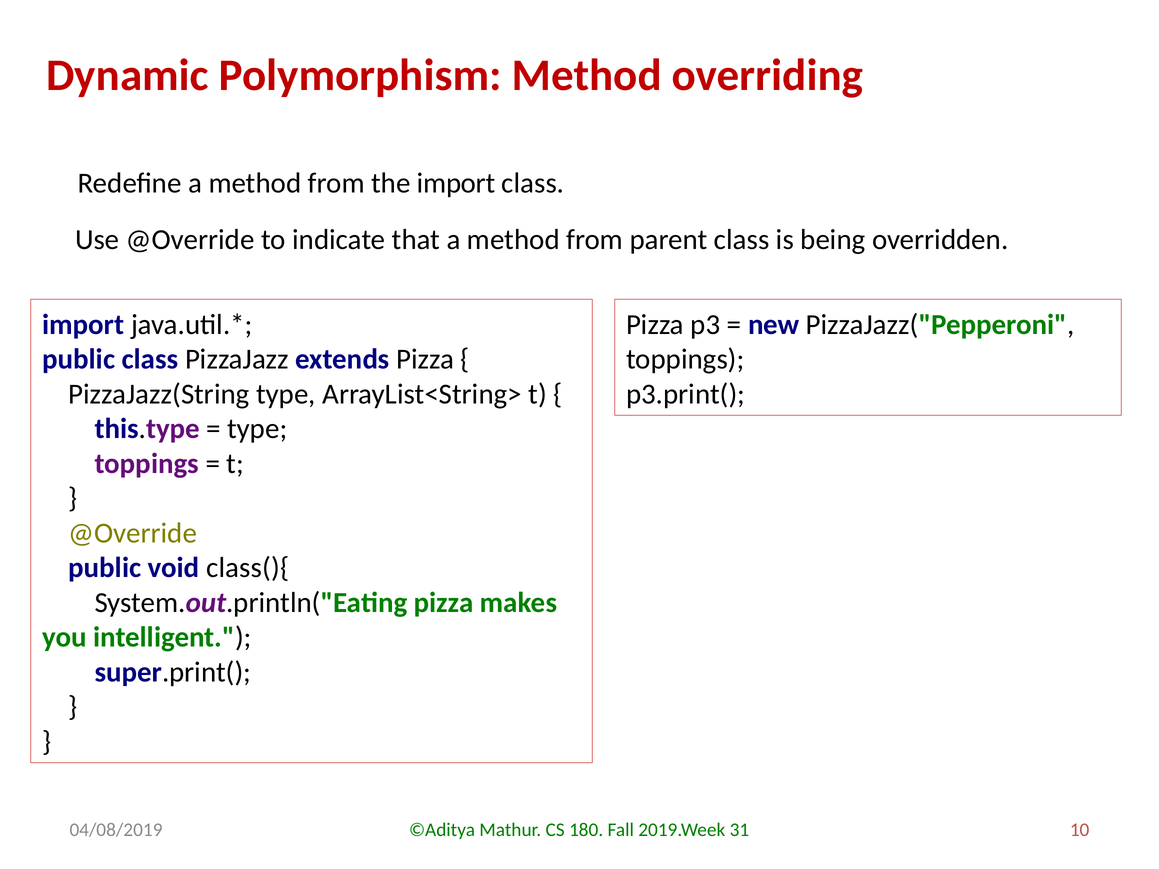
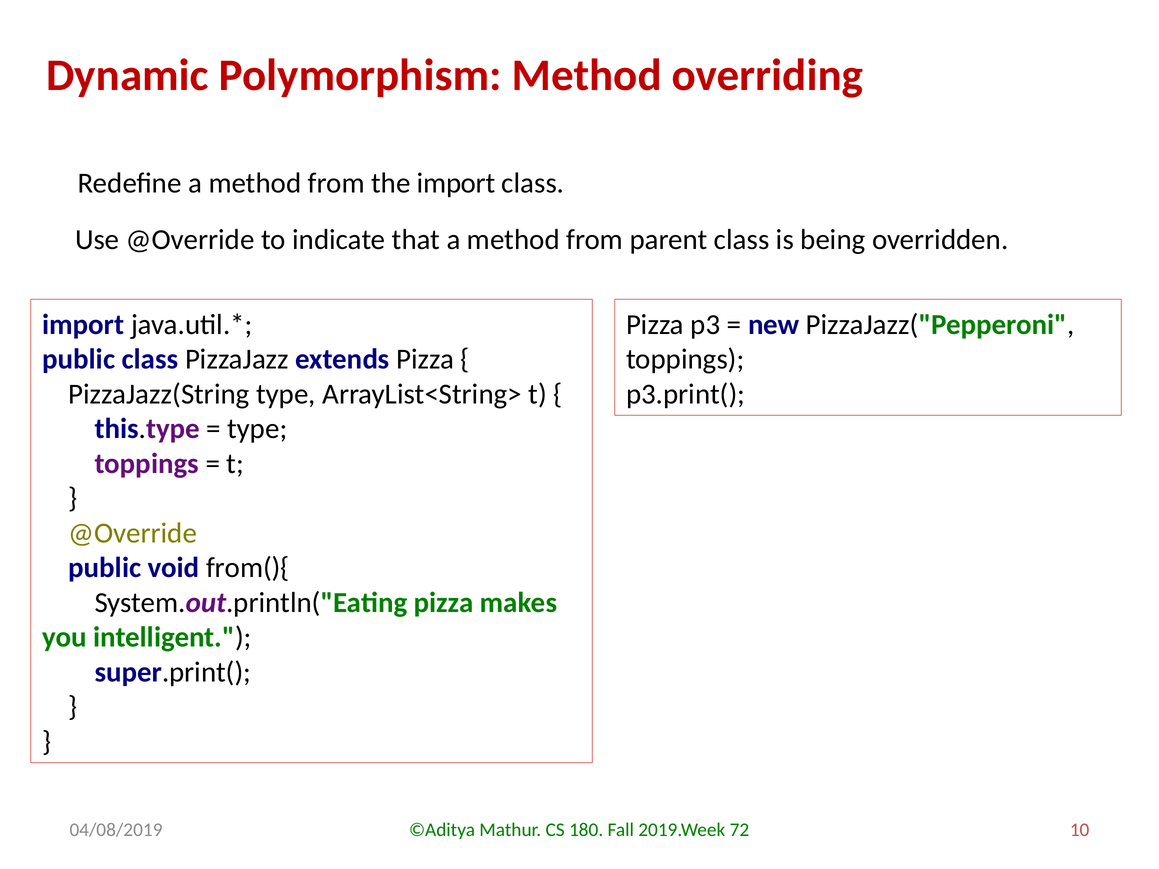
class(){: class(){ -> from(){ (248, 568)
31: 31 -> 72 (739, 830)
